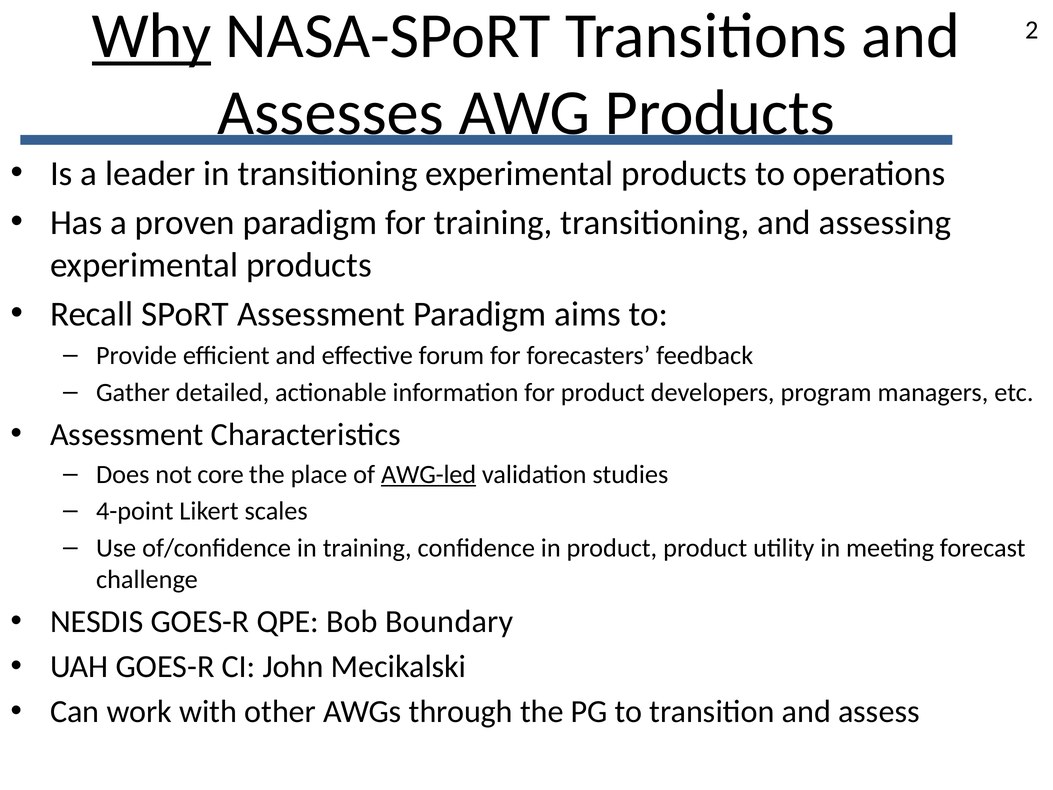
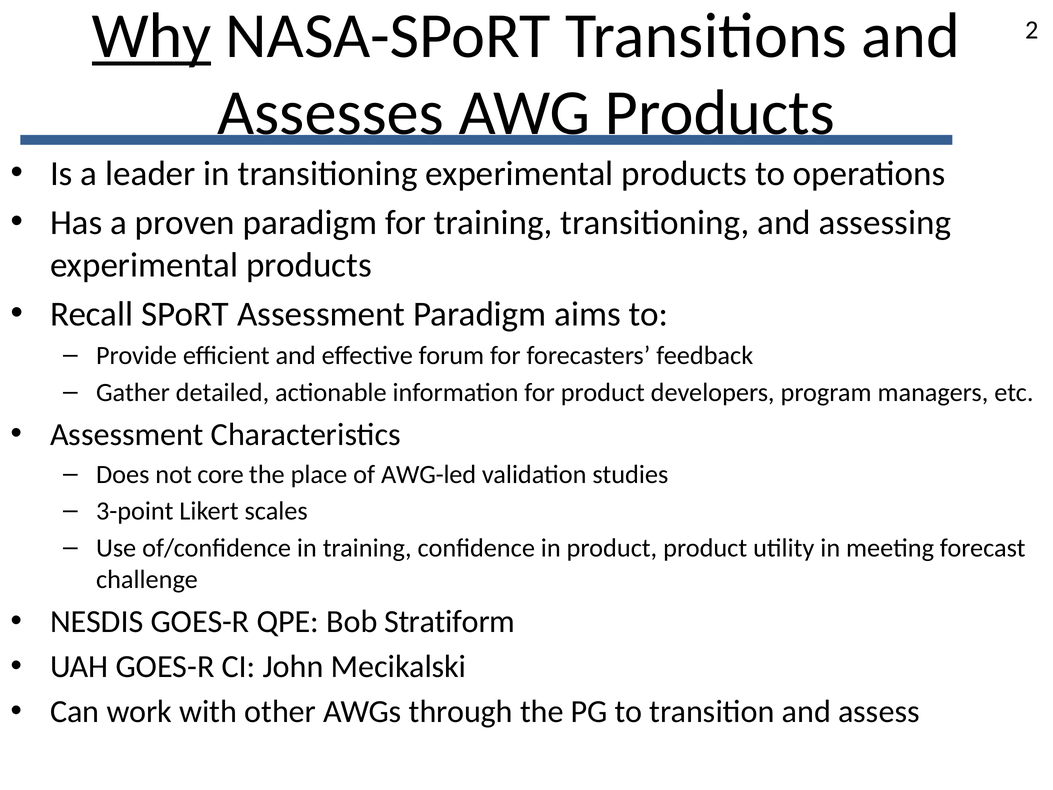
AWG-led underline: present -> none (429, 474)
4-point: 4-point -> 3-point (135, 511)
Boundary: Boundary -> Stratiform (450, 621)
